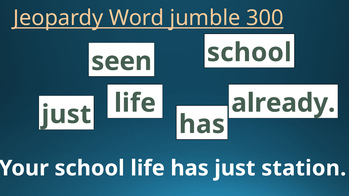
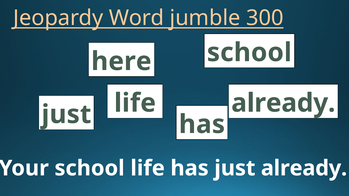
seen: seen -> here (121, 61)
just station: station -> already (304, 169)
